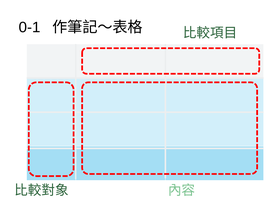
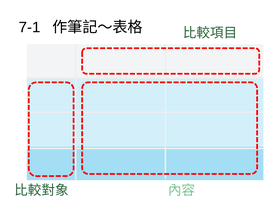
0-1: 0-1 -> 7-1 (30, 27)
